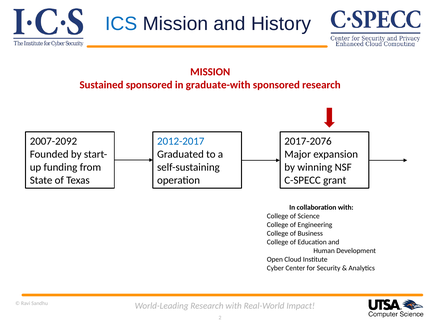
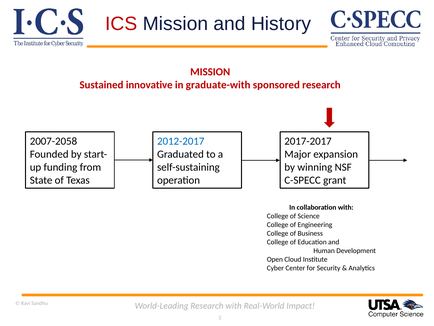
ICS colour: blue -> red (121, 24)
Sustained sponsored: sponsored -> innovative (149, 85)
2007-2092: 2007-2092 -> 2007-2058 (53, 141)
2017-2076: 2017-2076 -> 2017-2017 (308, 141)
